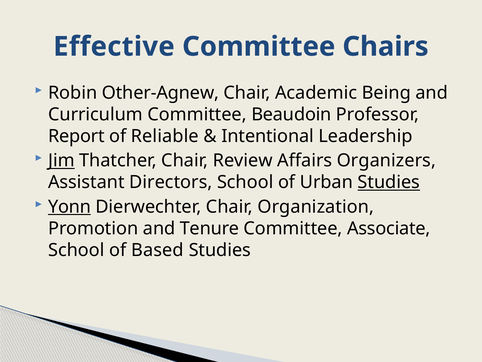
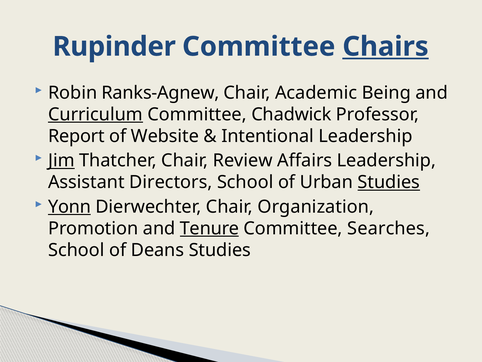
Effective: Effective -> Rupinder (114, 47)
Chairs underline: none -> present (386, 47)
Other-Agnew: Other-Agnew -> Ranks-Agnew (160, 93)
Curriculum underline: none -> present (96, 114)
Beaudoin: Beaudoin -> Chadwick (291, 114)
Reliable: Reliable -> Website (165, 136)
Affairs Organizers: Organizers -> Leadership (386, 160)
Tenure underline: none -> present (209, 228)
Associate: Associate -> Searches (389, 228)
Based: Based -> Deans (158, 250)
